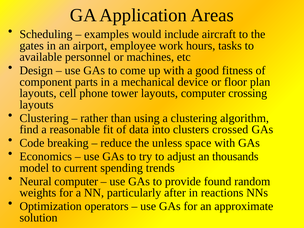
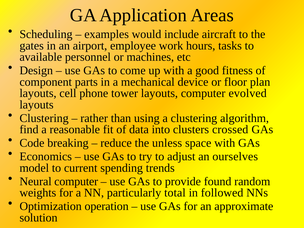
crossing: crossing -> evolved (248, 93)
thousands: thousands -> ourselves (235, 157)
after: after -> total (175, 193)
reactions: reactions -> followed (222, 193)
operators: operators -> operation (107, 206)
